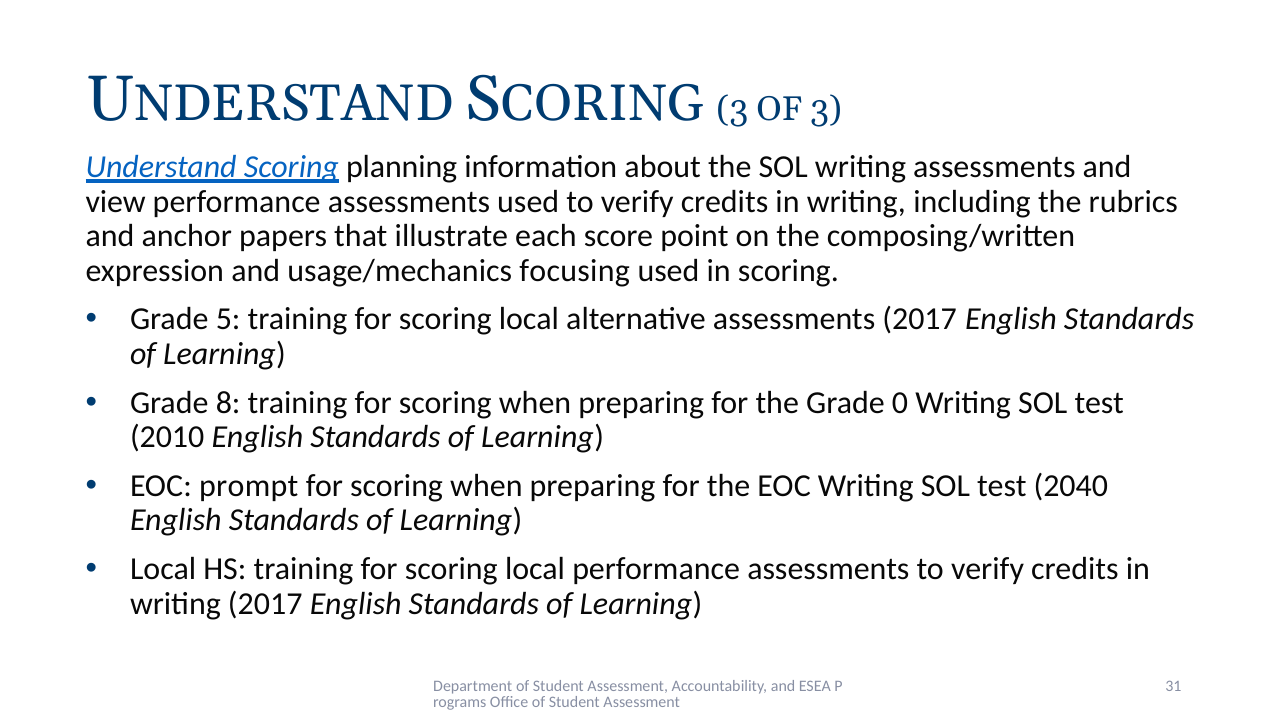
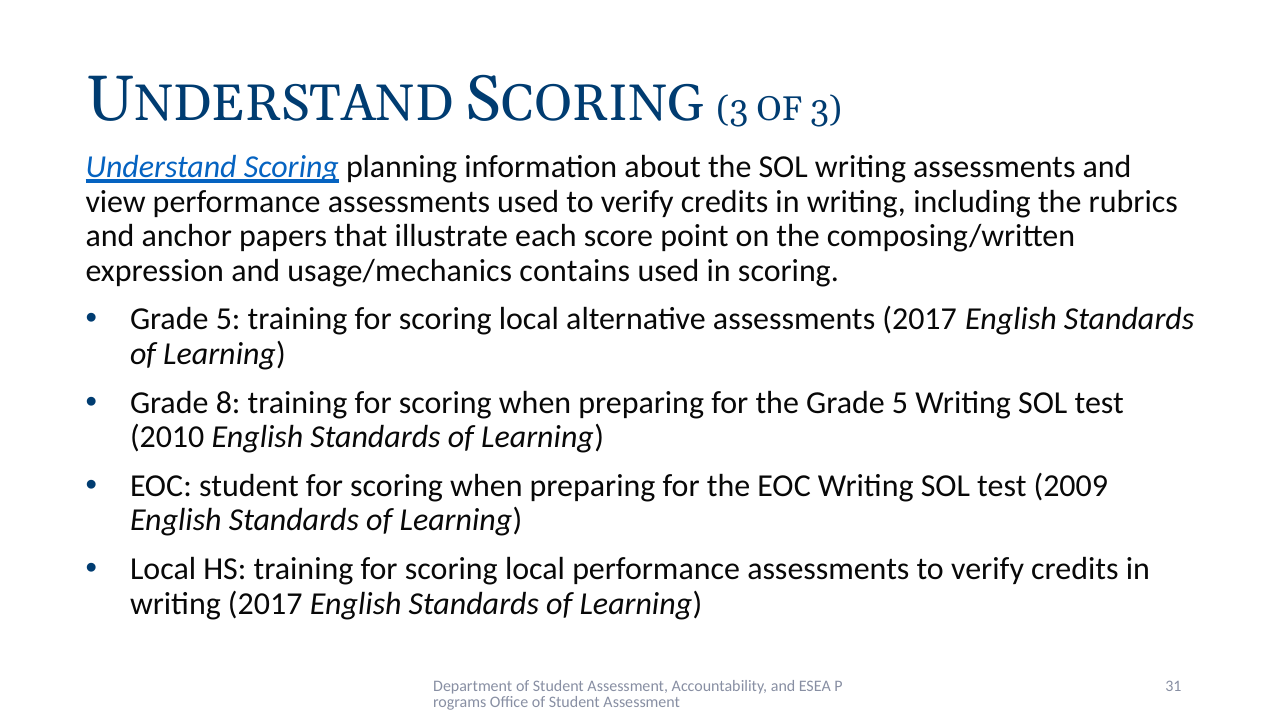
focusing: focusing -> contains (575, 271)
the Grade 0: 0 -> 5 (900, 403)
EOC prompt: prompt -> student (249, 486)
2040: 2040 -> 2009 (1071, 486)
